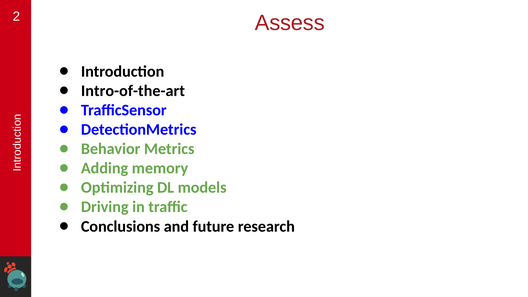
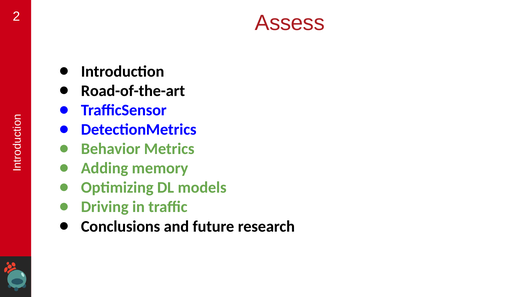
Intro-of-the-art: Intro-of-the-art -> Road-of-the-art (133, 91)
